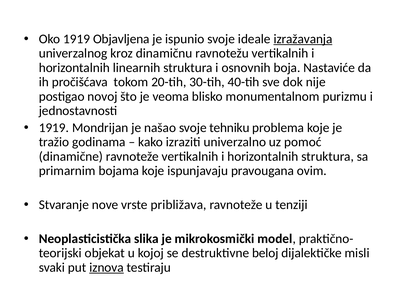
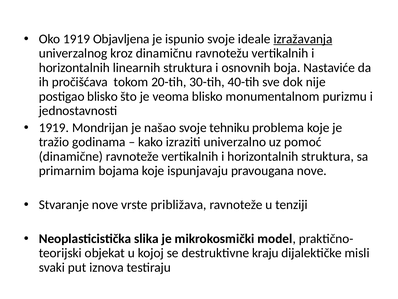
postigao novoj: novoj -> blisko (103, 96)
pravougana ovim: ovim -> nove (312, 170)
beloj: beloj -> kraju (265, 253)
iznova underline: present -> none (107, 267)
